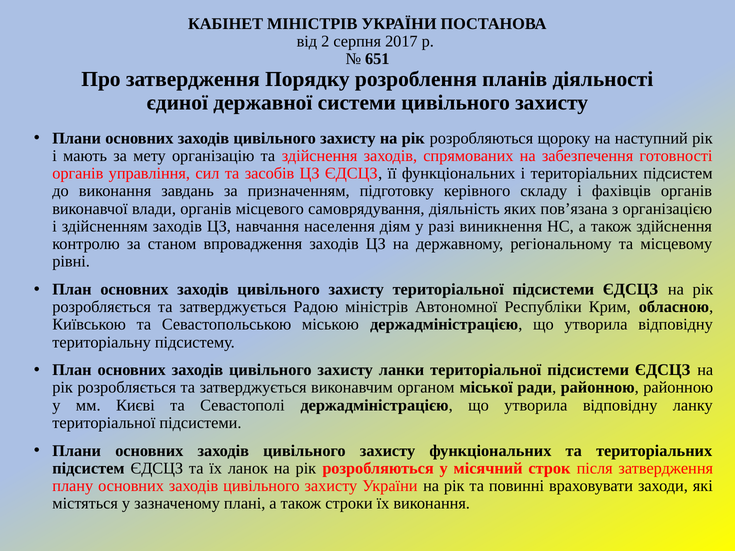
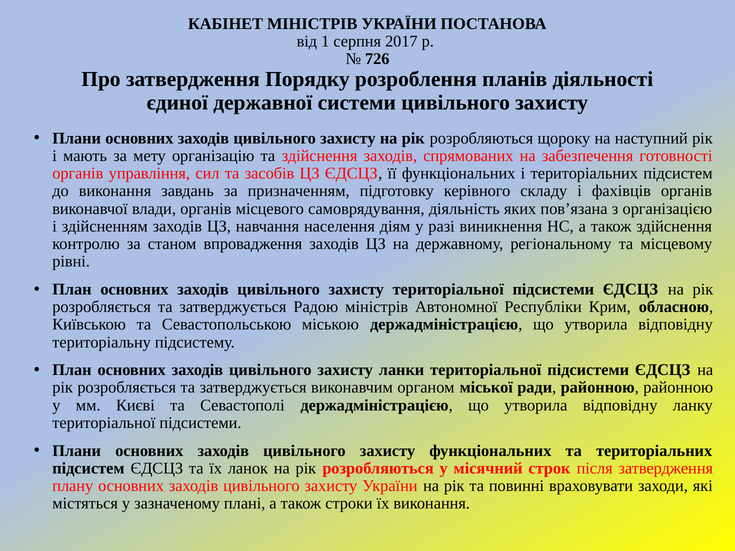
2: 2 -> 1 (325, 41)
651: 651 -> 726 (377, 59)
